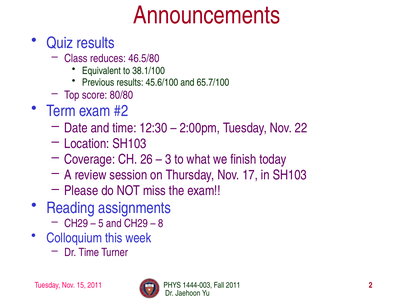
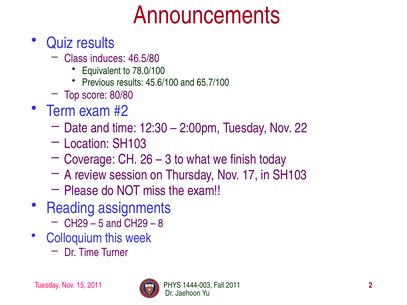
reduces: reduces -> induces (108, 58)
38.1/100: 38.1/100 -> 78.0/100 (149, 71)
